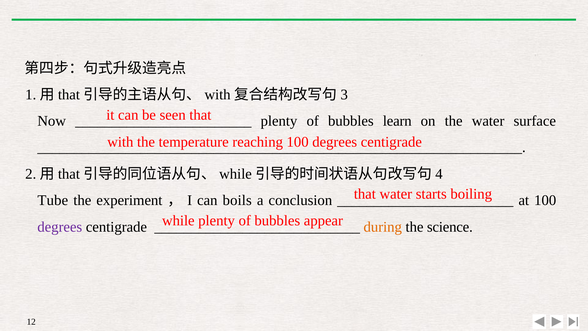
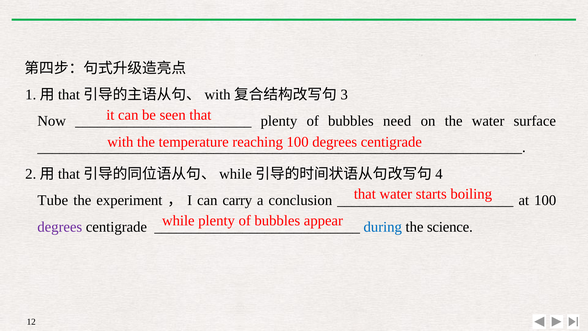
learn: learn -> need (397, 121)
boils: boils -> carry (237, 200)
during colour: orange -> blue (383, 227)
